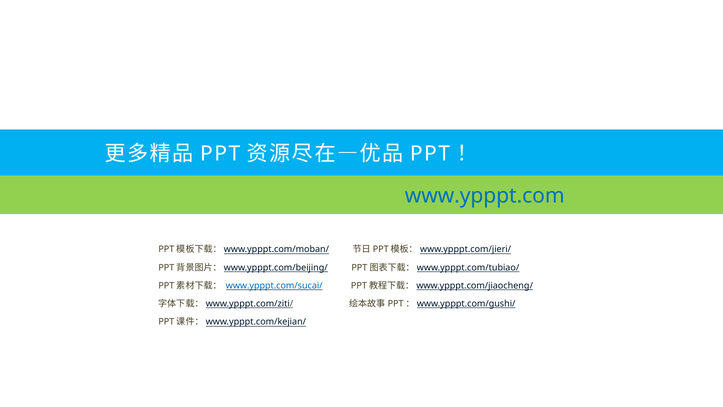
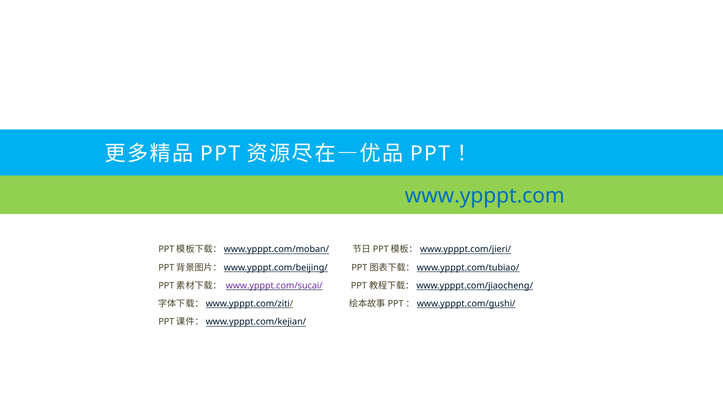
www.ypppt.com/sucai/ colour: blue -> purple (274, 285)
